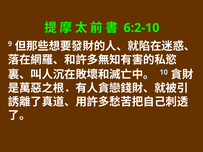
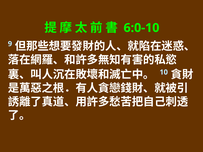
6:2-10: 6:2-10 -> 6:0-10 (141, 28)
